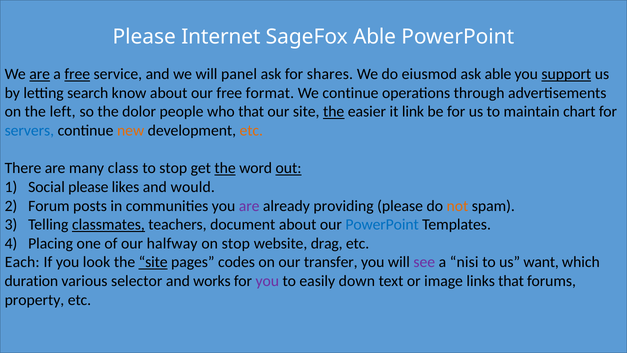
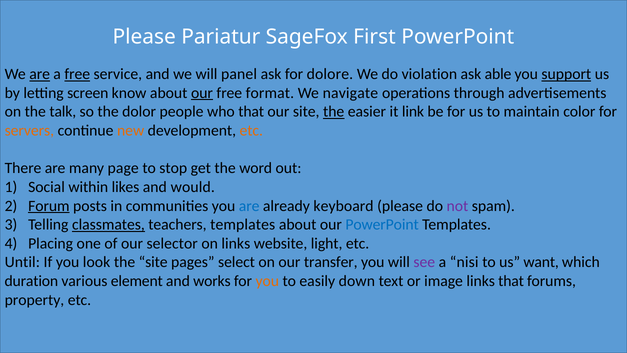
Internet: Internet -> Pariatur (221, 37)
SageFox Able: Able -> First (374, 37)
shares: shares -> dolore (330, 74)
eiusmod: eiusmod -> violation (429, 74)
search: search -> screen (88, 93)
our underline: none -> present (202, 93)
We continue: continue -> navigate (350, 93)
left: left -> talk (63, 112)
chart: chart -> color (579, 112)
servers colour: blue -> orange (29, 130)
class: class -> page (123, 168)
the underline: present -> none (225, 168)
out underline: present -> none (289, 168)
Social please: please -> within (88, 187)
Forum underline: none -> present (49, 206)
are colour: purple -> blue (249, 206)
providing: providing -> keyboard (344, 206)
not colour: orange -> purple (457, 206)
teachers document: document -> templates (243, 224)
halfway: halfway -> selector (172, 243)
on stop: stop -> links (236, 243)
drag: drag -> light (327, 243)
Each: Each -> Until (22, 262)
site underline: present -> none (153, 262)
codes: codes -> select (236, 262)
selector: selector -> element (137, 281)
you colour: purple -> orange (267, 281)
